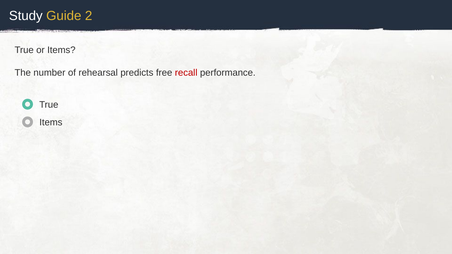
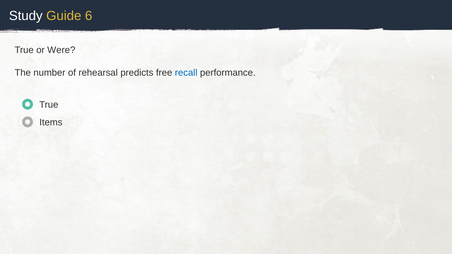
2: 2 -> 6 (89, 16)
or Items: Items -> Were (61, 50)
recall colour: red -> blue (186, 73)
